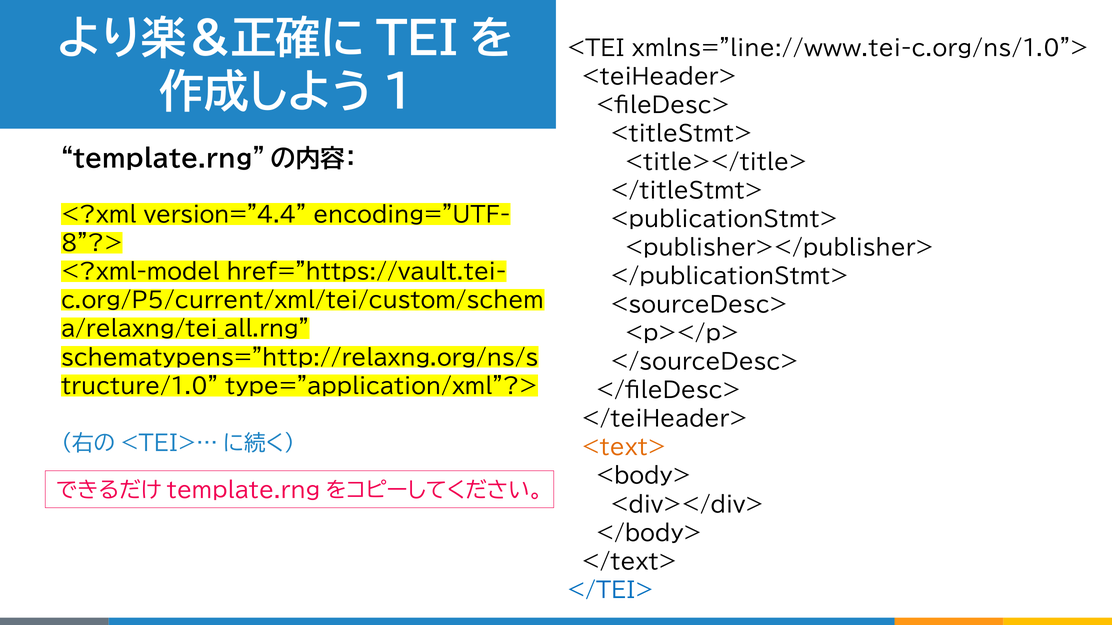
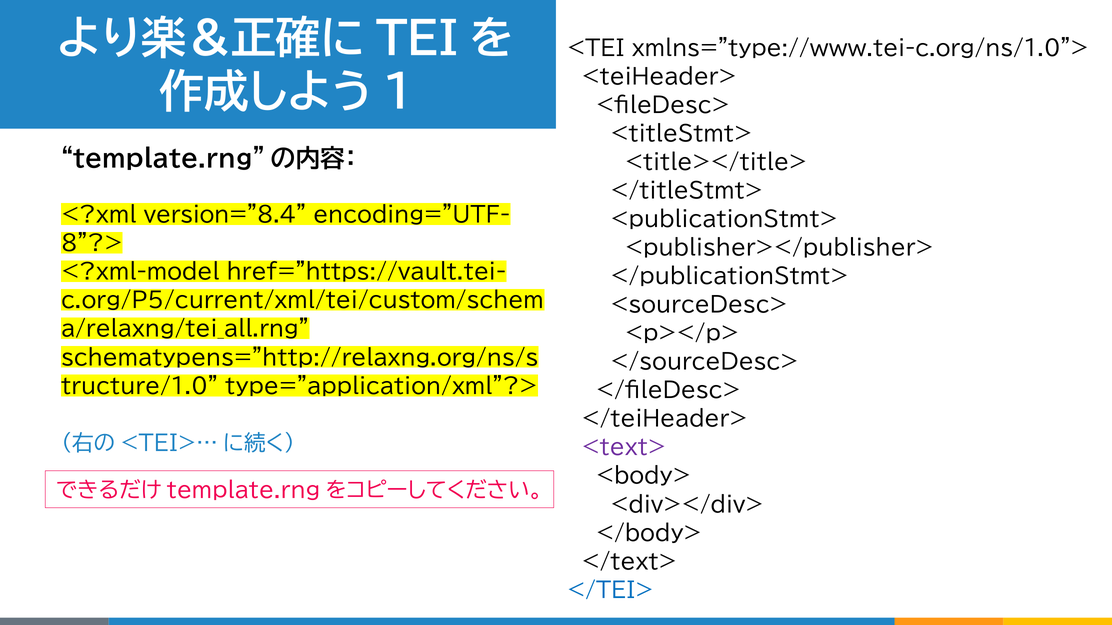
xmlns="line://www.tei-c.org/ns/1.0">: xmlns="line://www.tei-c.org/ns/1.0"> -> xmlns="type://www.tei-c.org/ns/1.0"> (860, 49)
version="4.4: version="4.4 -> version="8.4 (225, 215)
<text> colour: orange -> purple (624, 448)
